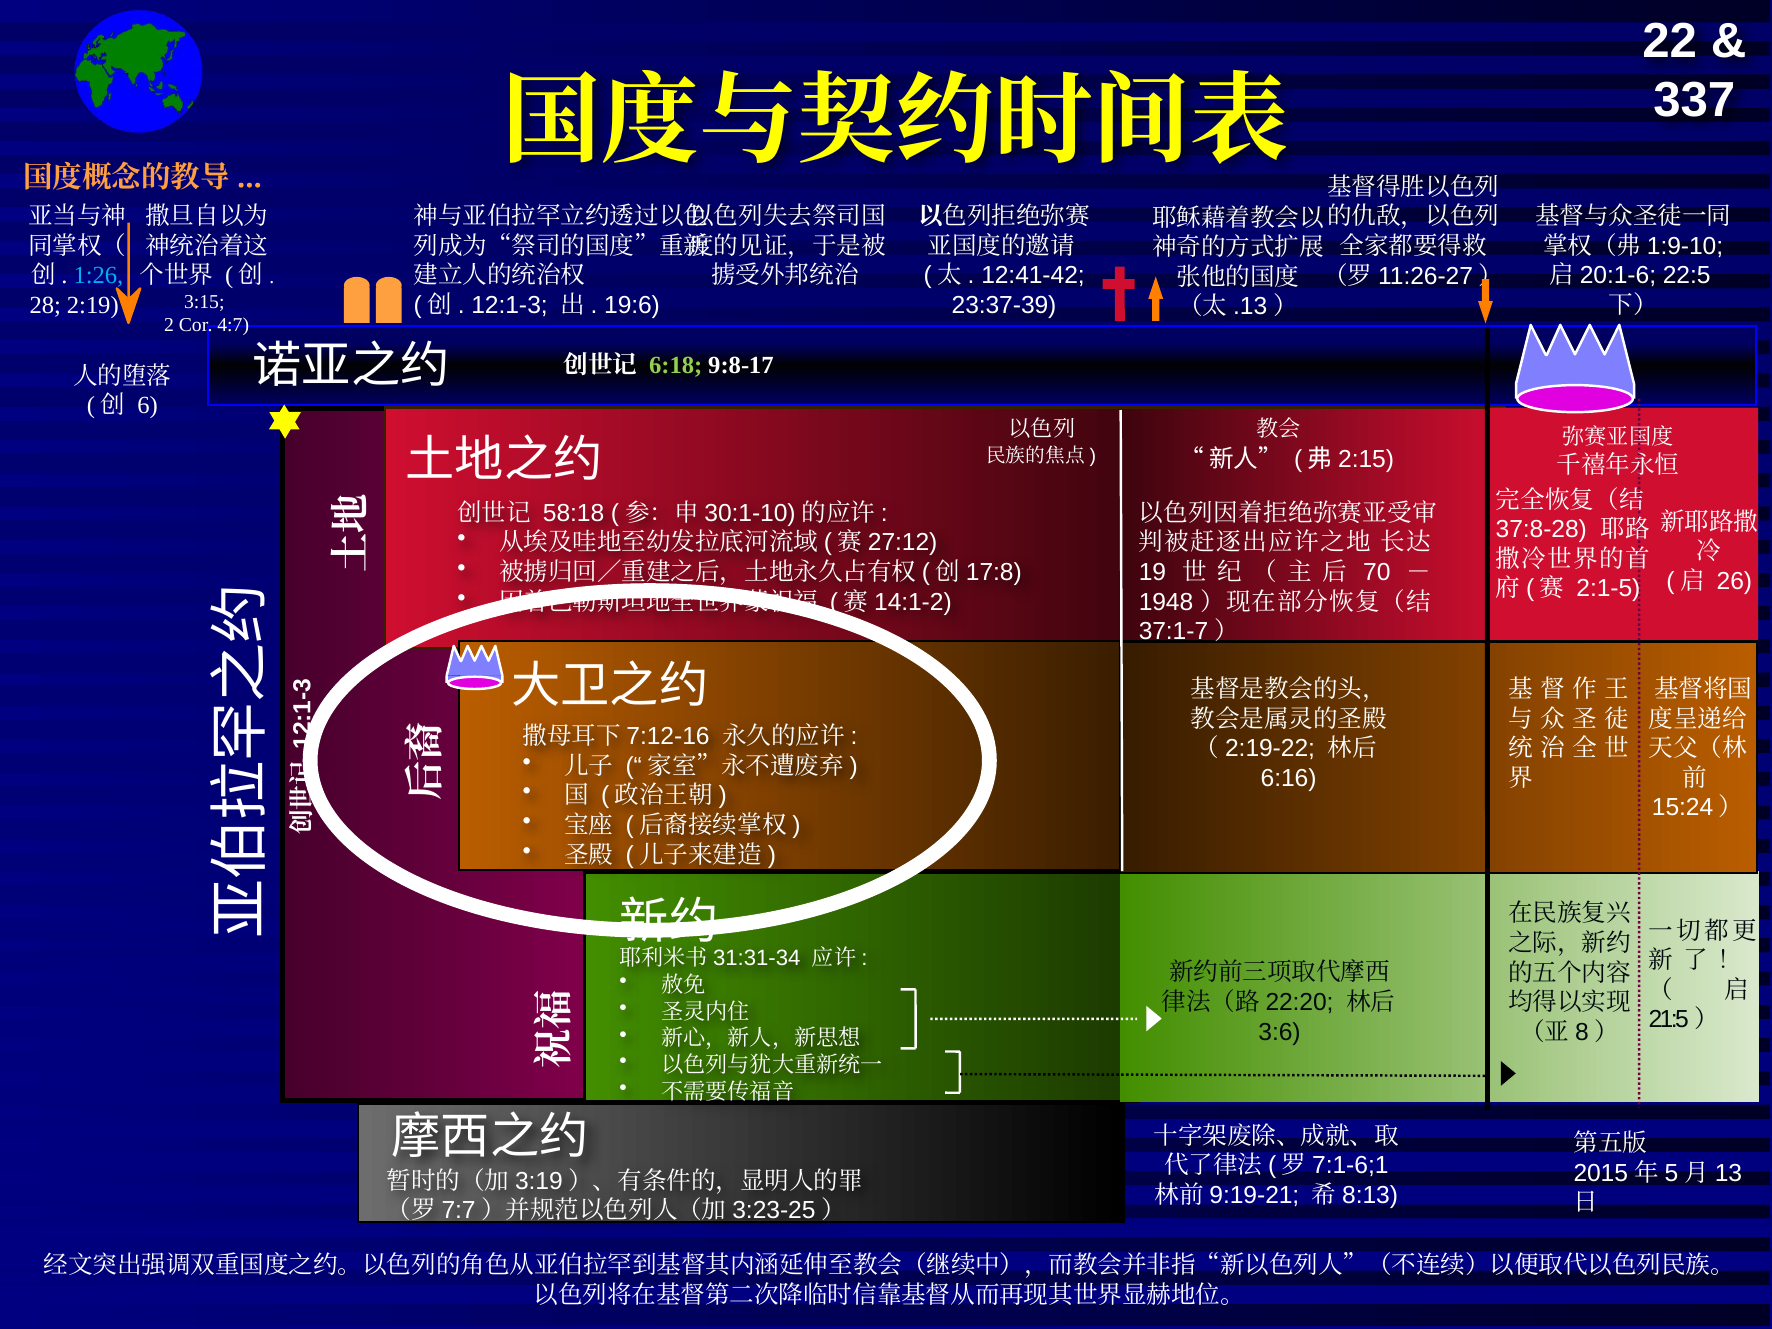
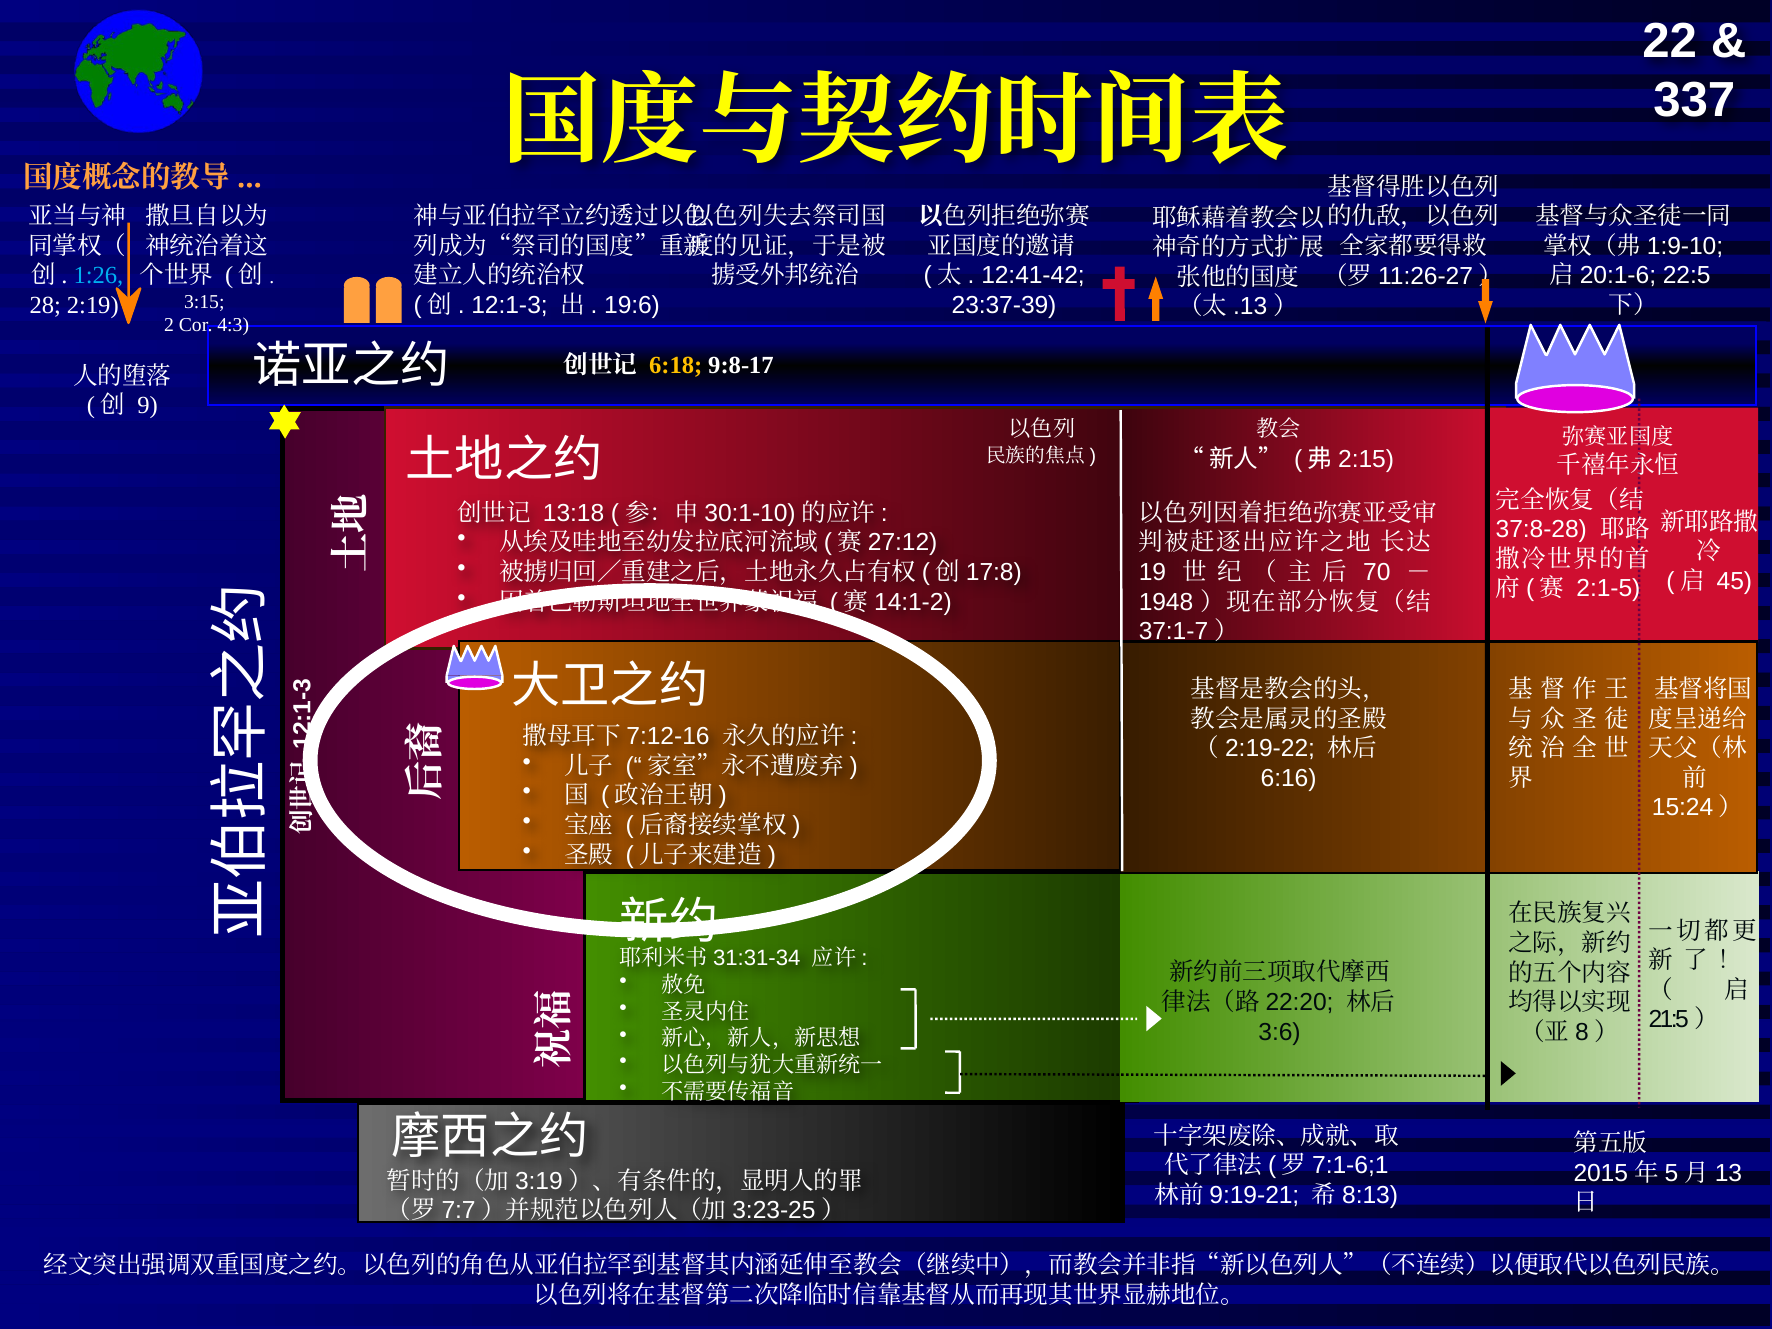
4:7: 4:7 -> 4:3 (233, 325)
6:18 colour: light green -> yellow (676, 365)
6: 6 -> 9 (148, 406)
58:18: 58:18 -> 13:18 (574, 513)
26: 26 -> 45 (1734, 581)
